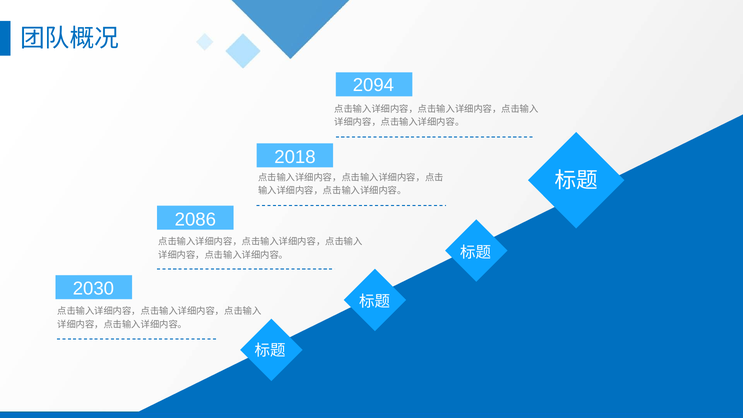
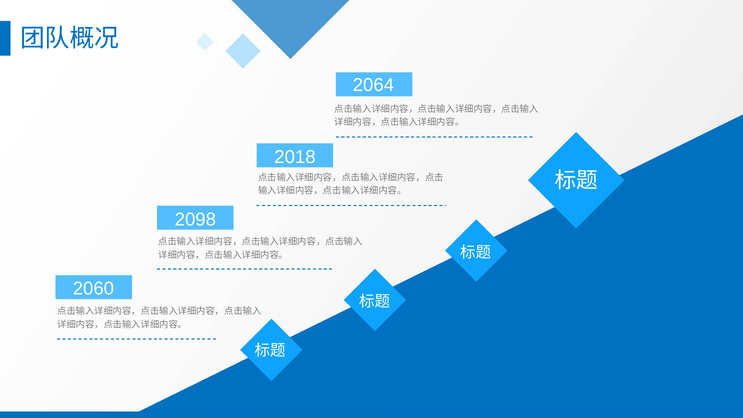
2094: 2094 -> 2064 (373, 85)
2086: 2086 -> 2098 (195, 219)
2030: 2030 -> 2060 (93, 289)
